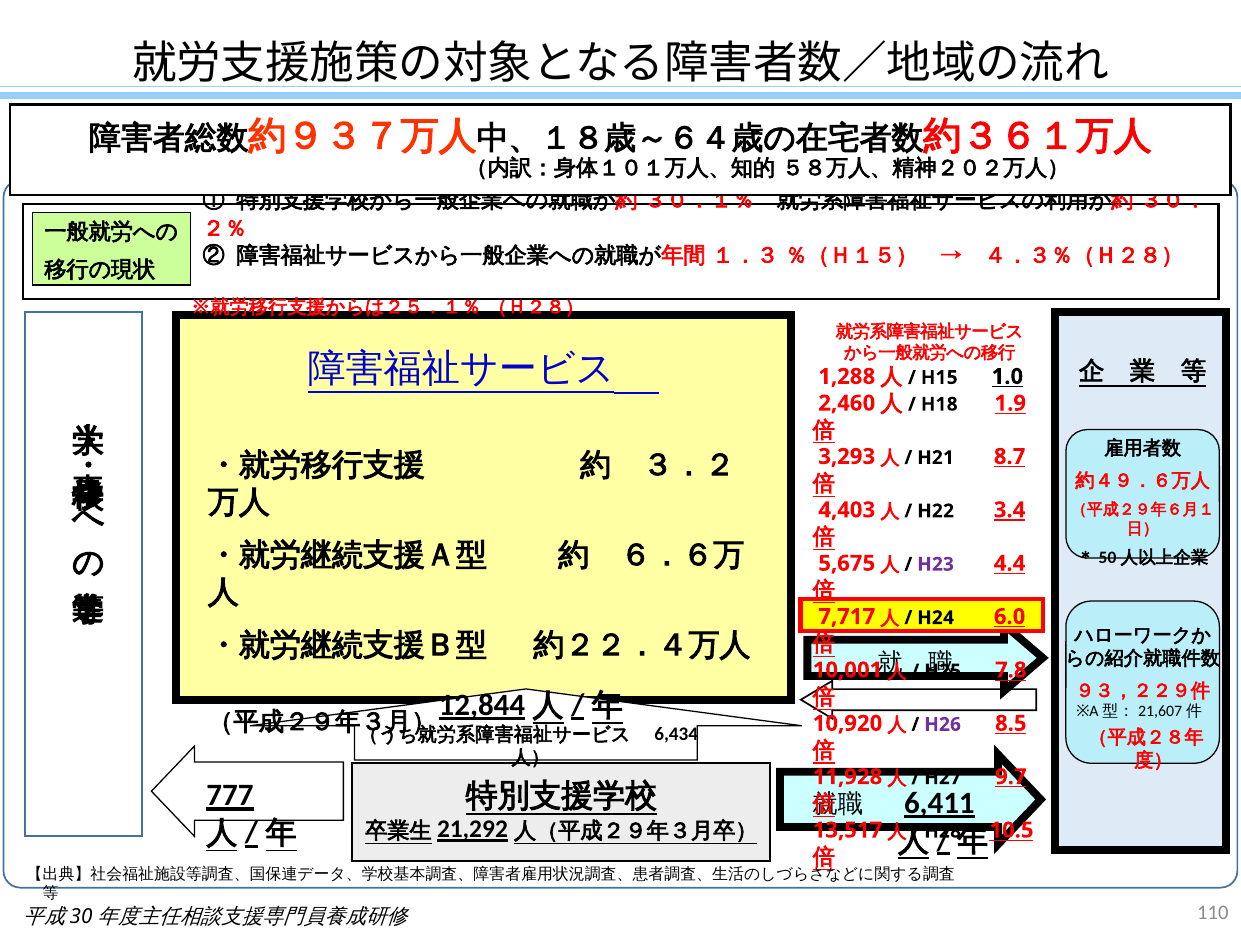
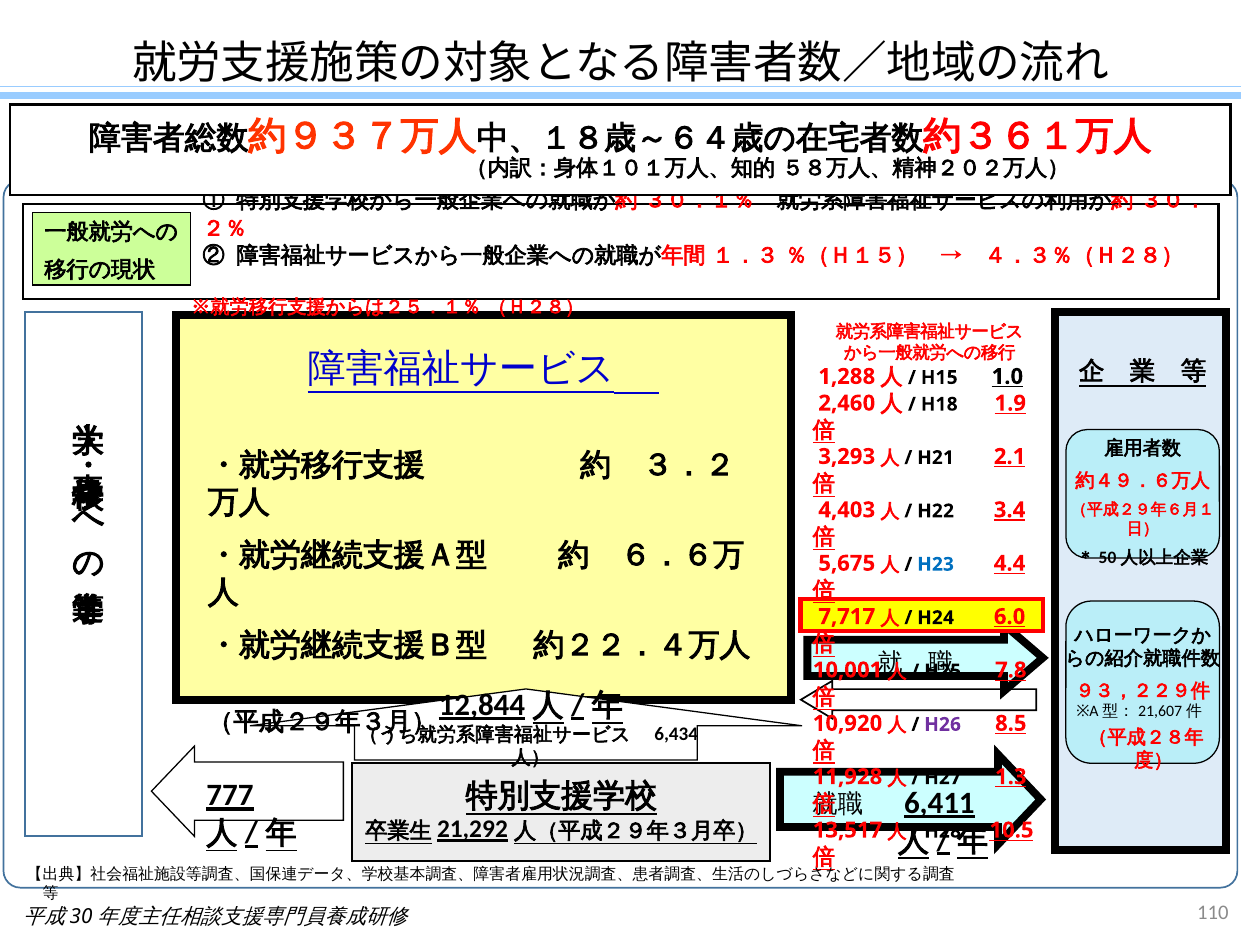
8.7: 8.7 -> 2.1 (1010, 456)
H23 colour: purple -> blue (936, 564)
9.7: 9.7 -> 1.3 (1011, 777)
